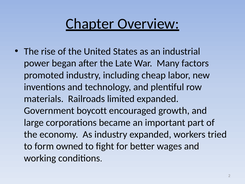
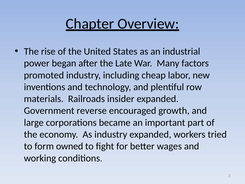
limited: limited -> insider (121, 99)
boycott: boycott -> reverse (92, 111)
